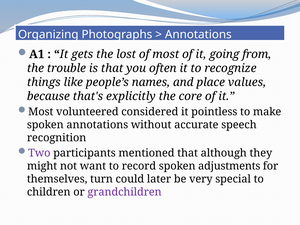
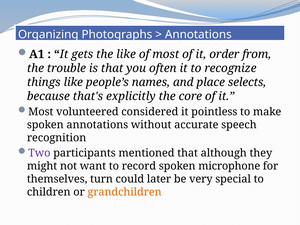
the lost: lost -> like (126, 54)
going: going -> order (224, 54)
values: values -> selects (247, 82)
adjustments: adjustments -> microphone (229, 166)
grandchildren colour: purple -> orange (125, 192)
